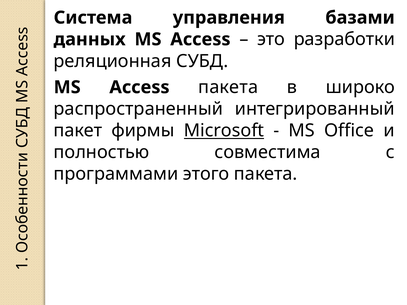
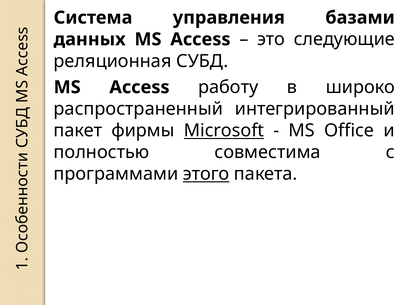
разработки: разработки -> следующие (344, 39)
Access пакета: пакета -> работу (228, 87)
этого underline: none -> present (206, 174)
